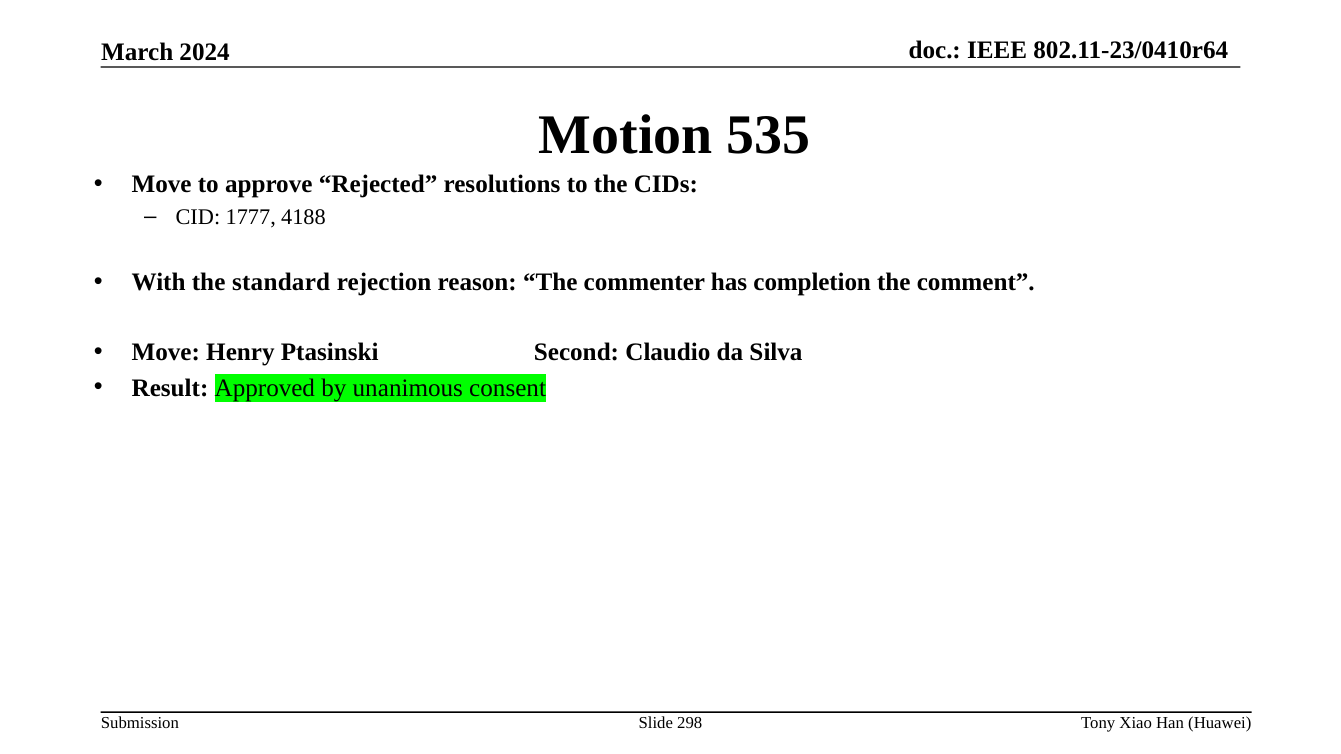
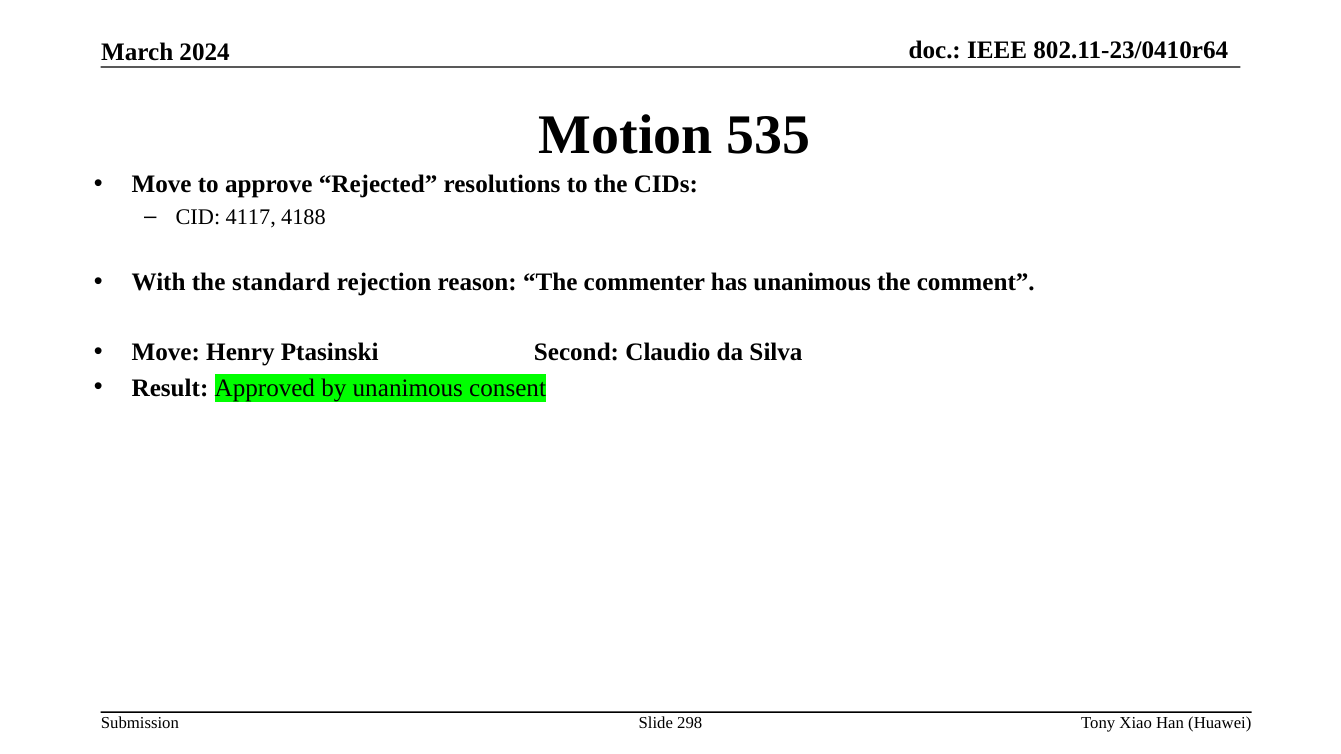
1777: 1777 -> 4117 (251, 217)
has completion: completion -> unanimous (812, 282)
